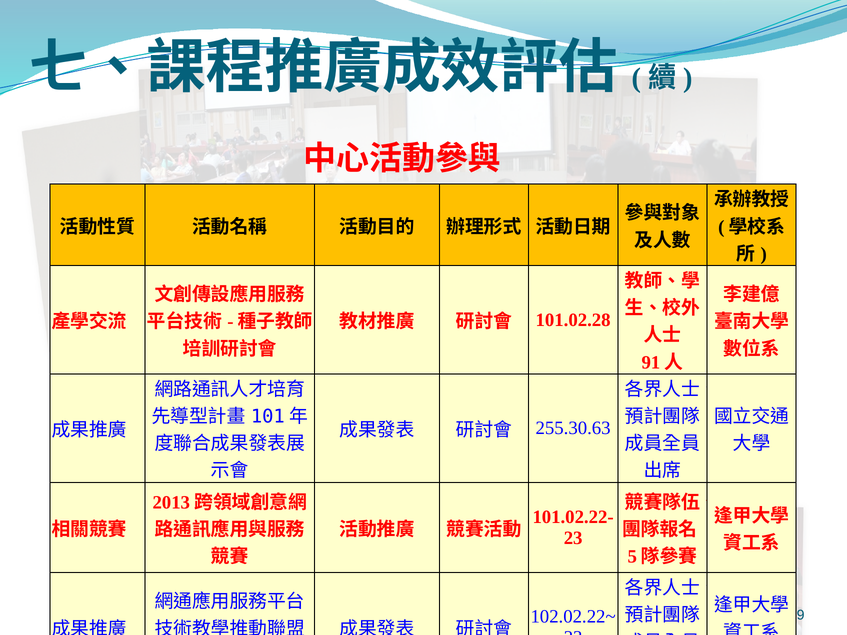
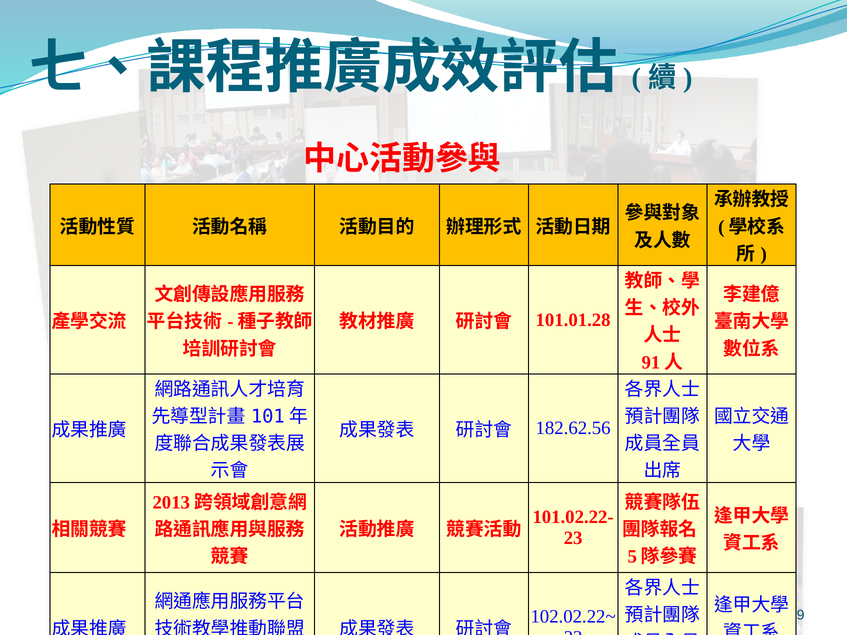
101.02.28: 101.02.28 -> 101.01.28 (573, 320)
255.30.63: 255.30.63 -> 182.62.56 (573, 428)
